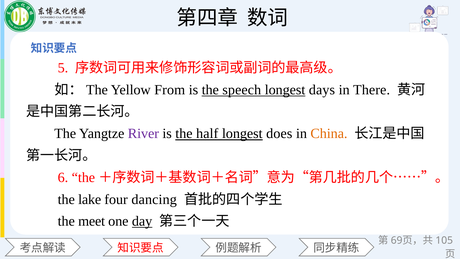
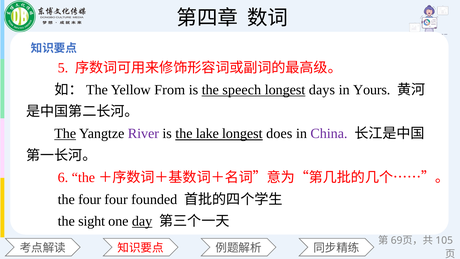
There: There -> Yours (372, 90)
The underline: none -> present (65, 134)
half: half -> lake (207, 134)
China colour: orange -> purple (329, 134)
the lake: lake -> four (90, 199)
dancing: dancing -> founded (154, 199)
meet: meet -> sight (92, 221)
